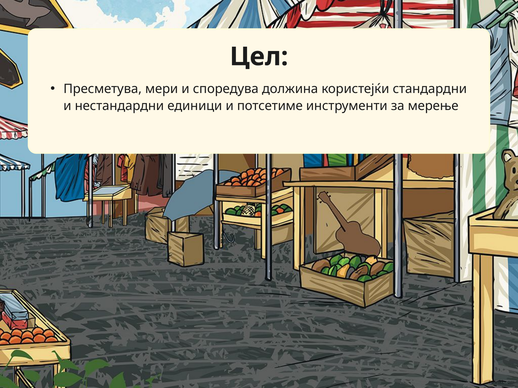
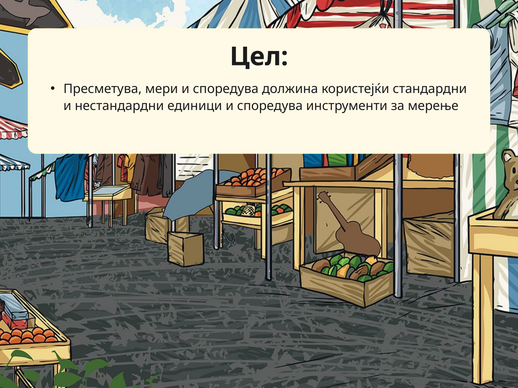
единици и потсетиме: потсетиме -> споредува (270, 106)
